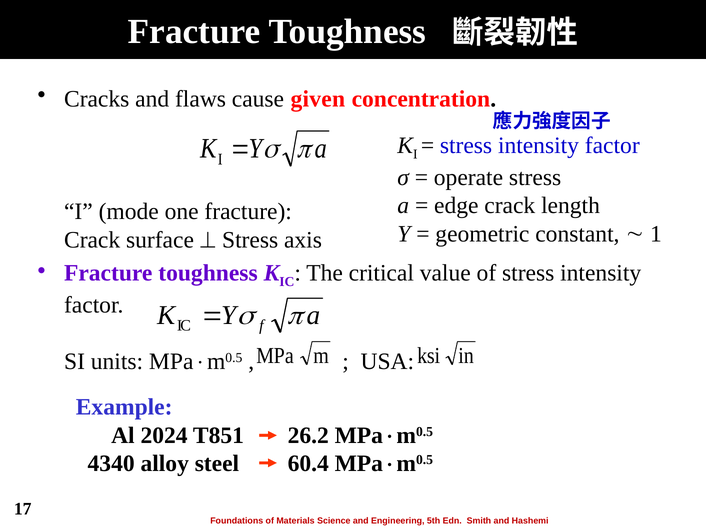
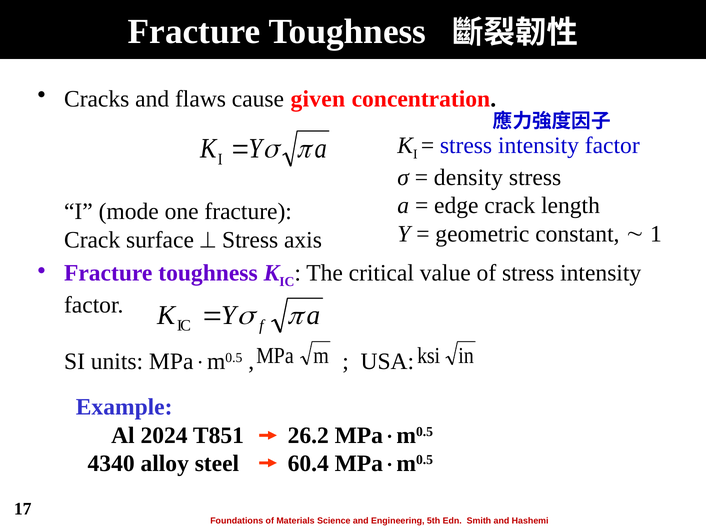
operate: operate -> density (468, 178)
